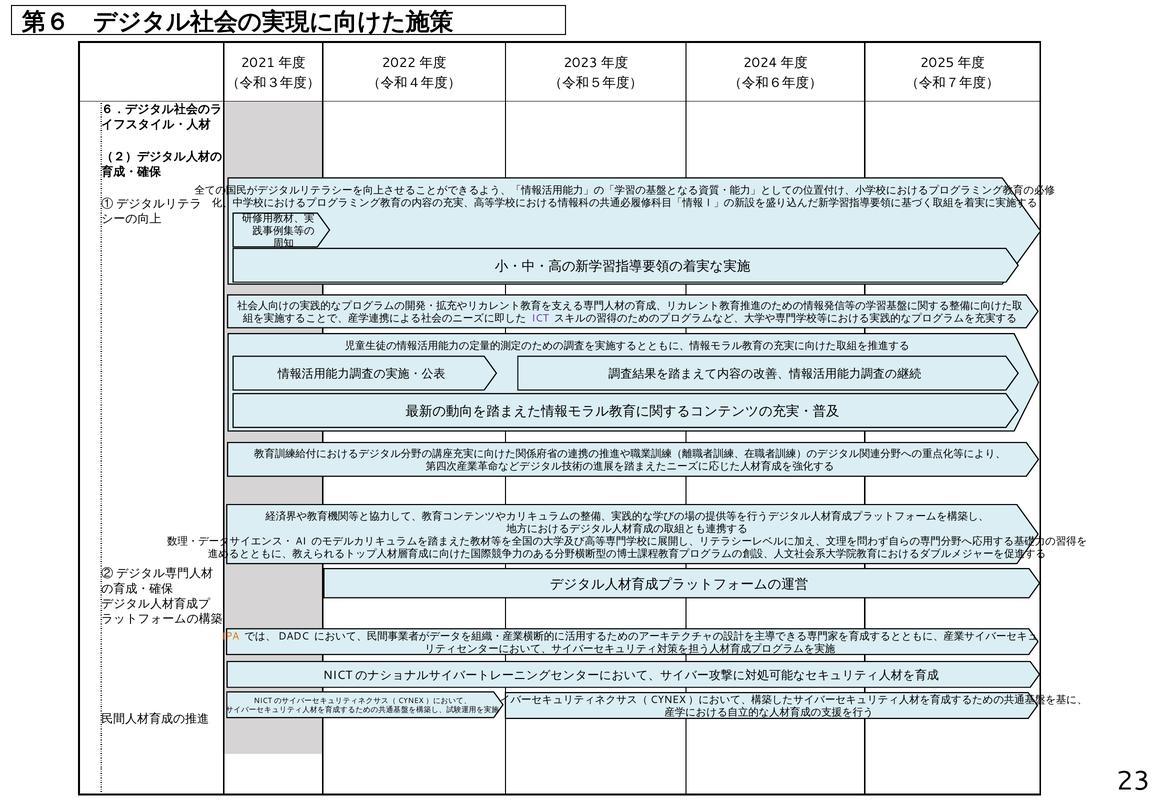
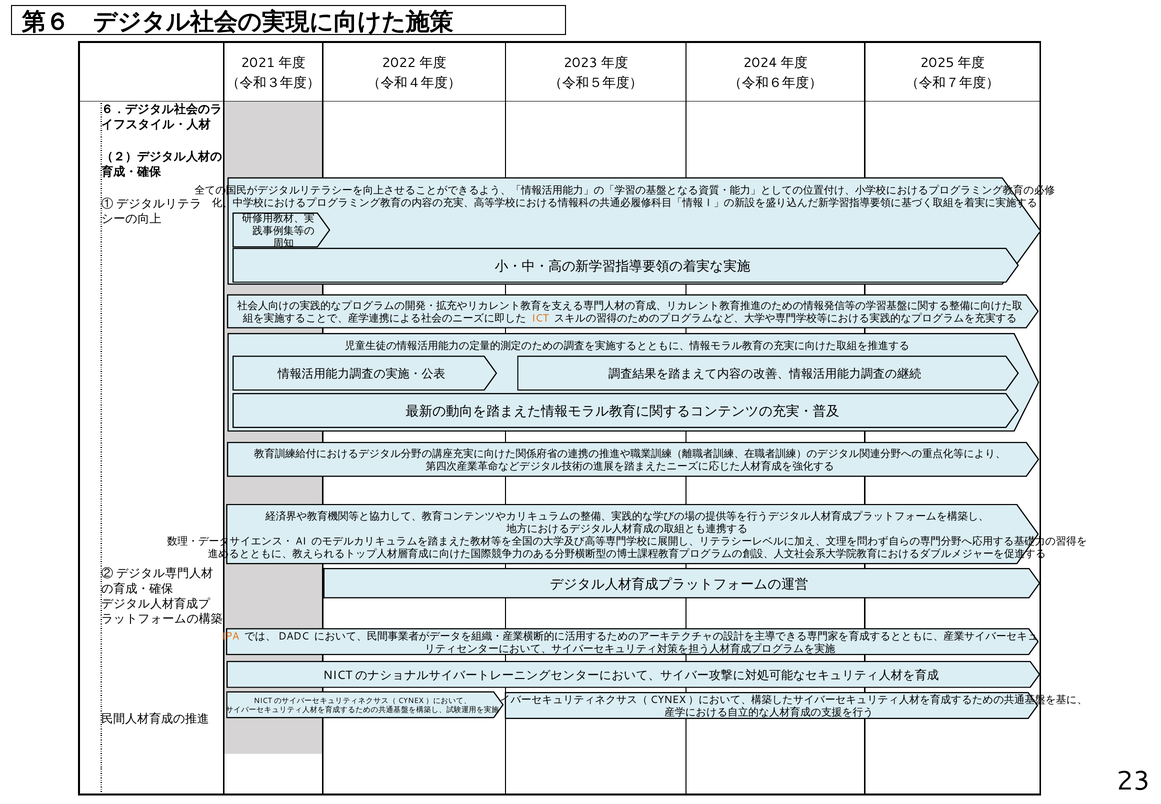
ICT colour: purple -> orange (540, 318)
